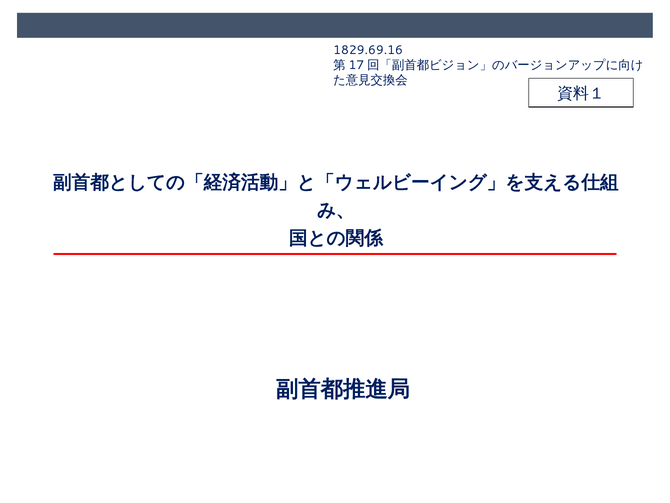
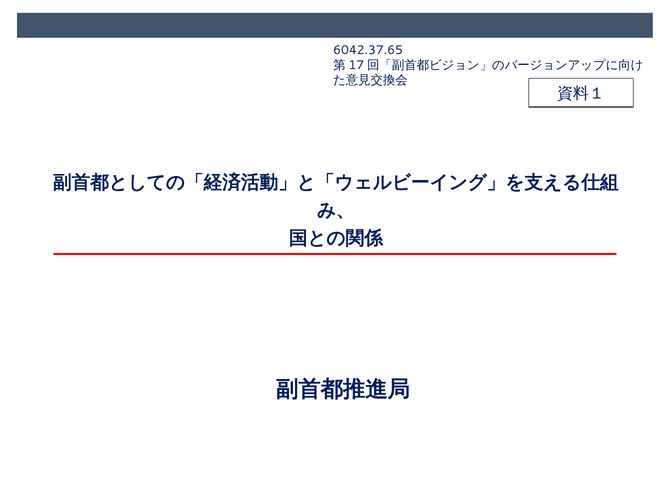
1829.69.16: 1829.69.16 -> 6042.37.65 (368, 50)
